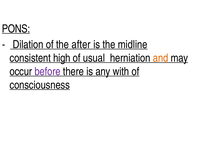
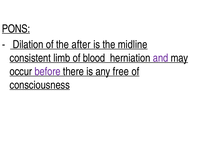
high: high -> limb (62, 58)
usual: usual -> blood (94, 58)
and colour: orange -> purple (161, 58)
with: with -> free (121, 71)
